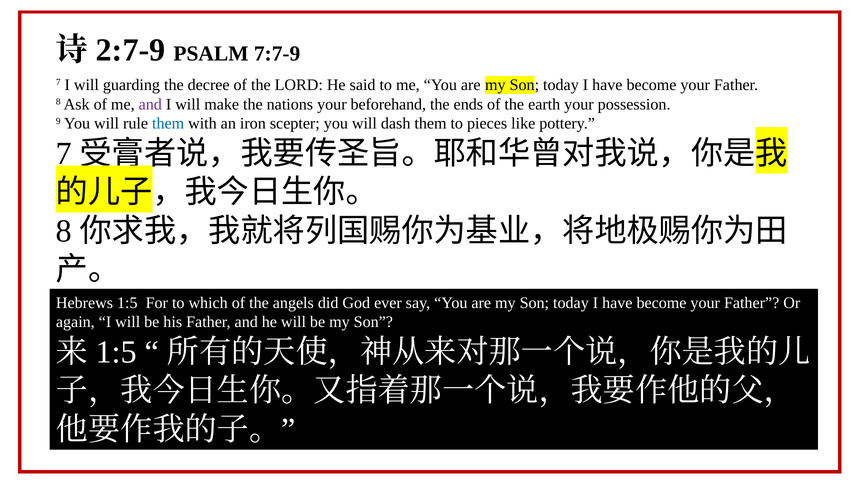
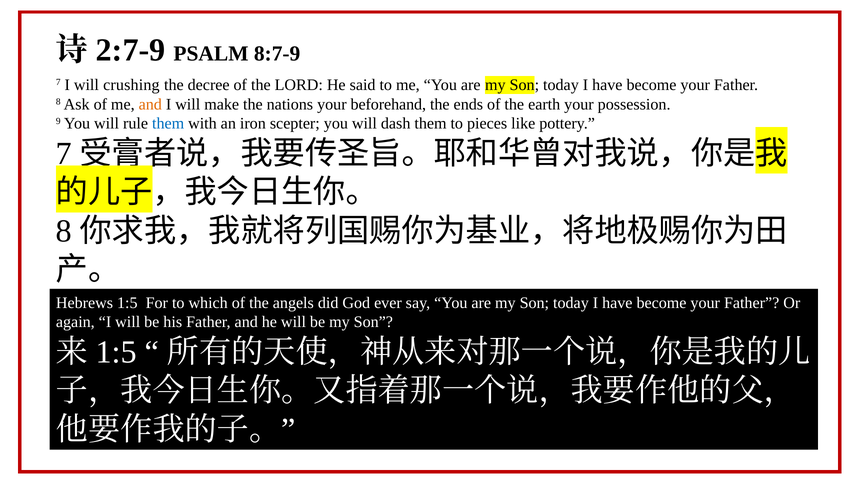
7:7-9: 7:7-9 -> 8:7-9 (277, 54)
guarding: guarding -> crushing (131, 85)
and colour: purple -> orange (150, 104)
